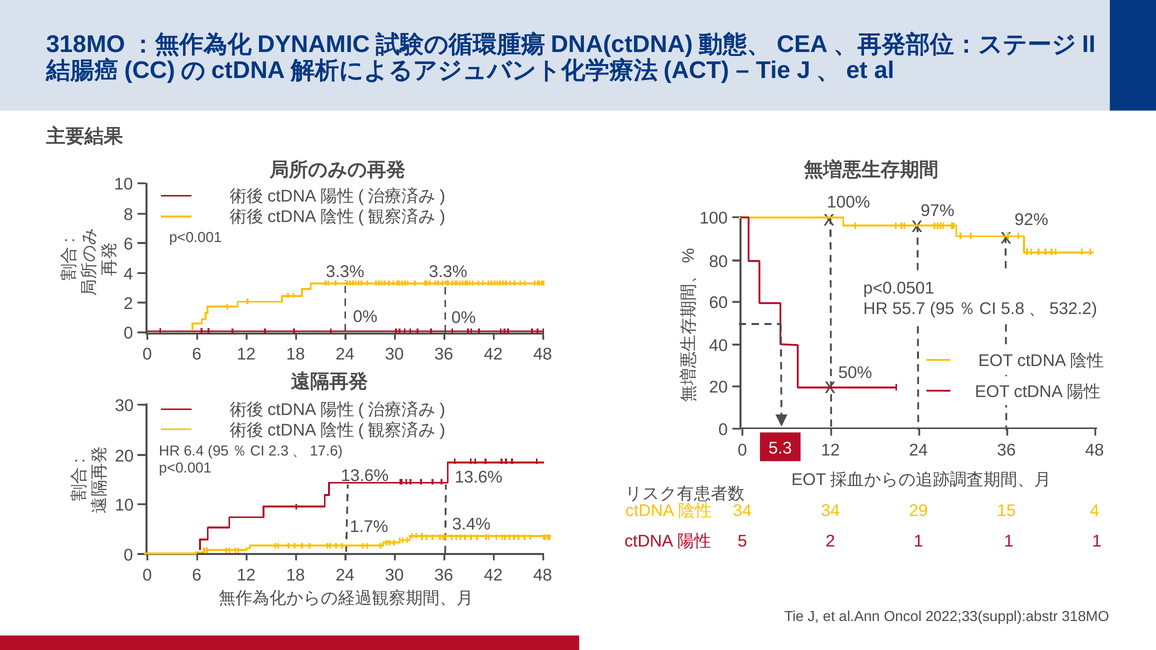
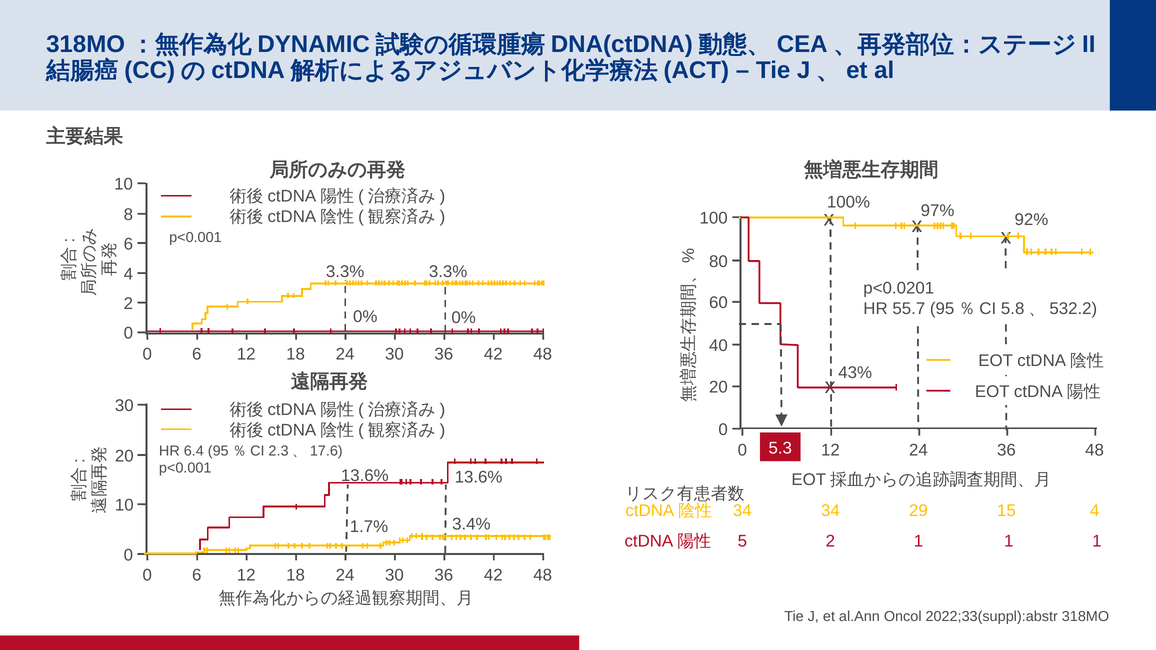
p<0.0501: p<0.0501 -> p<0.0201 (899, 288)
50%: 50% -> 43% (855, 373)
